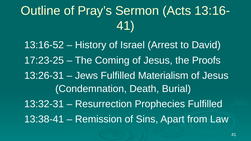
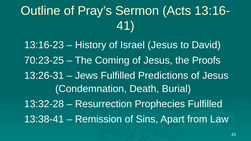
13:16-52: 13:16-52 -> 13:16-23 (44, 45)
Israel Arrest: Arrest -> Jesus (163, 45)
17:23-25: 17:23-25 -> 70:23-25 (44, 60)
Materialism: Materialism -> Predictions (163, 76)
13:32-31: 13:32-31 -> 13:32-28 (44, 104)
